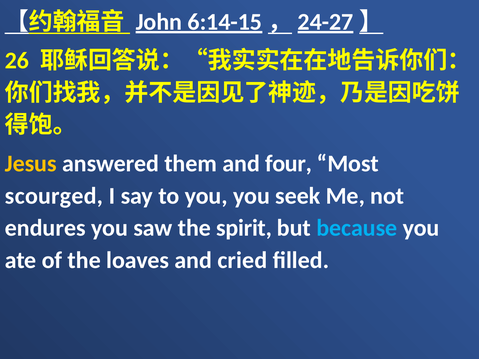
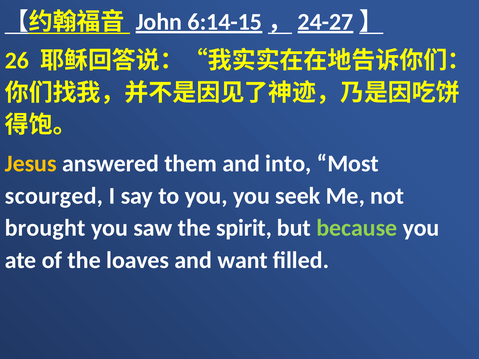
four: four -> into (288, 164)
endures: endures -> brought (45, 228)
because colour: light blue -> light green (357, 228)
cried: cried -> want (243, 260)
